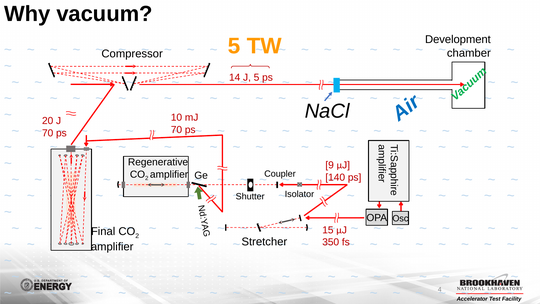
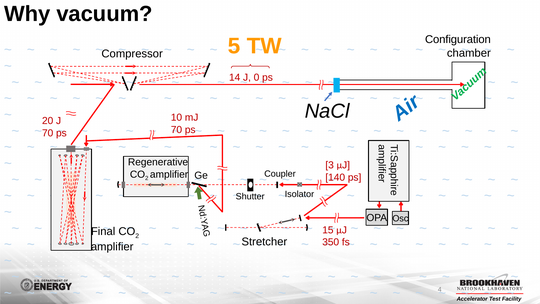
Development: Development -> Configuration (458, 40)
5: 5 -> 0 (257, 78)
9: 9 -> 3 (330, 165)
